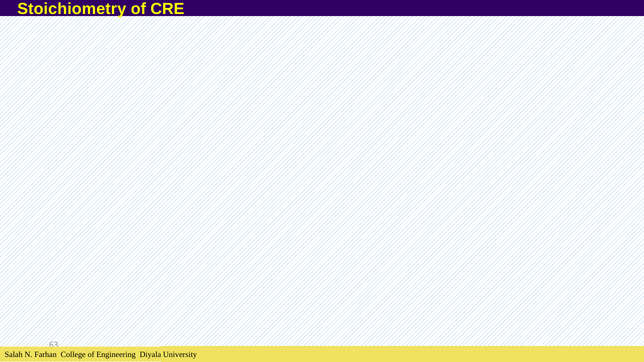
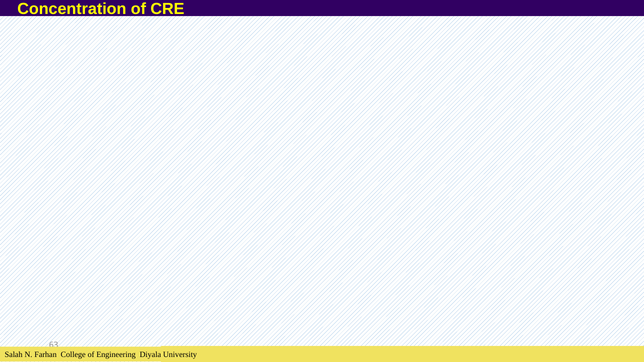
Stoichiometry: Stoichiometry -> Concentration (72, 9)
